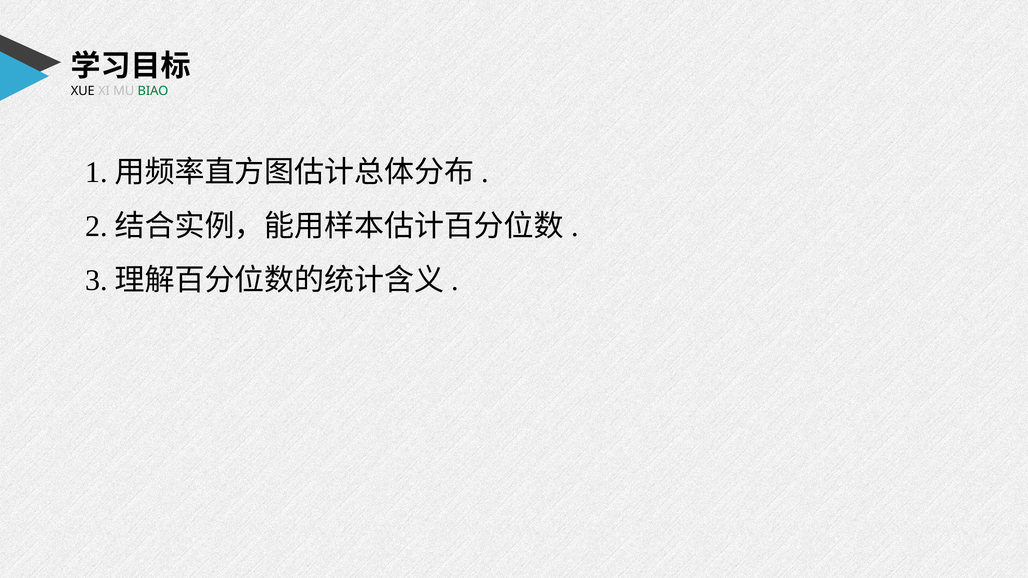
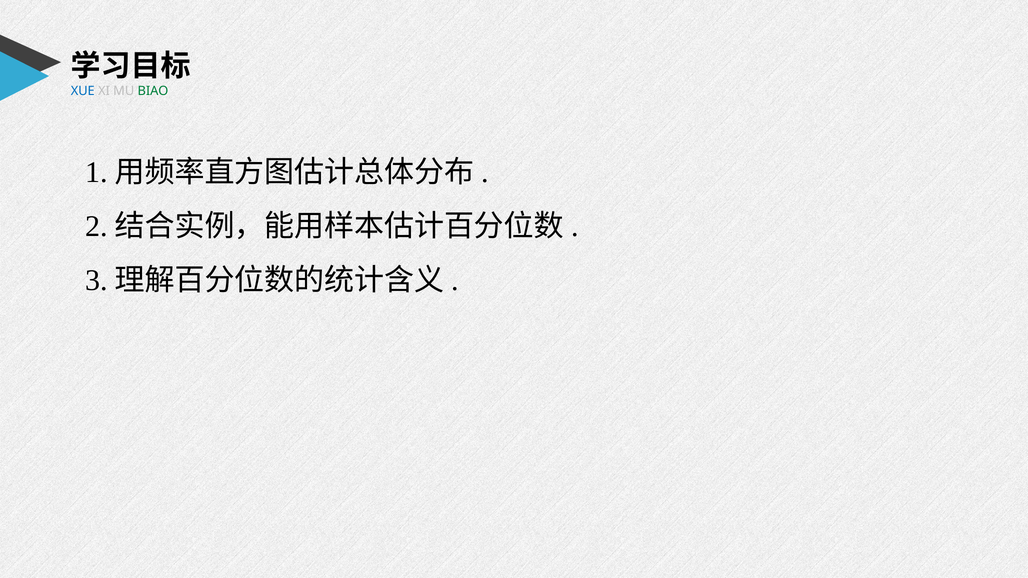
XUE colour: black -> blue (83, 91)
